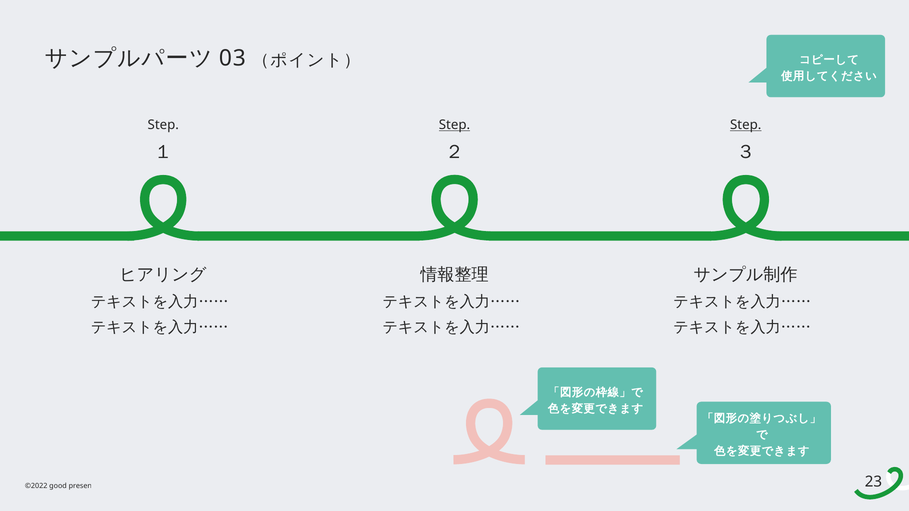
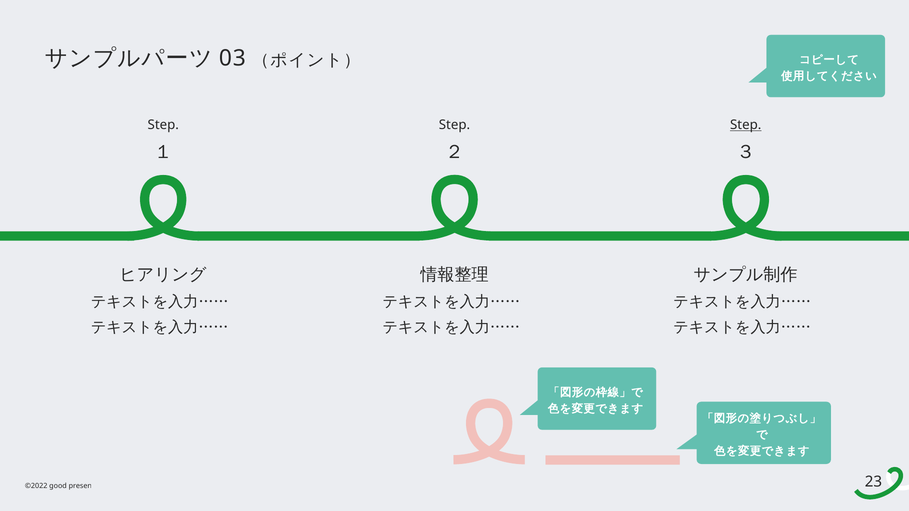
Step underline: present -> none (454, 125)
